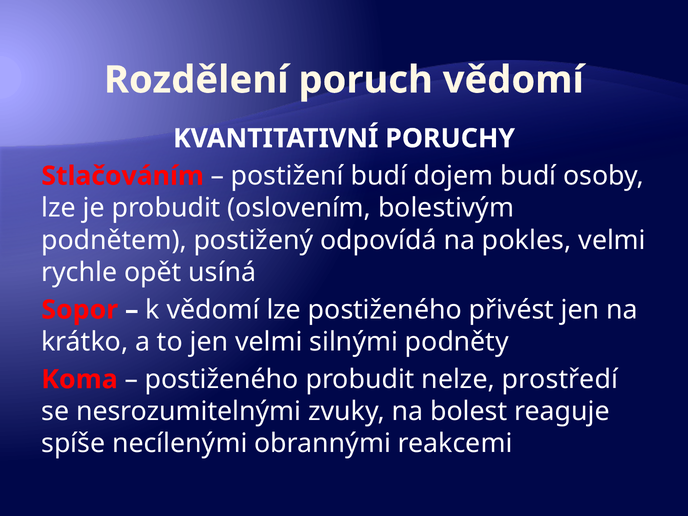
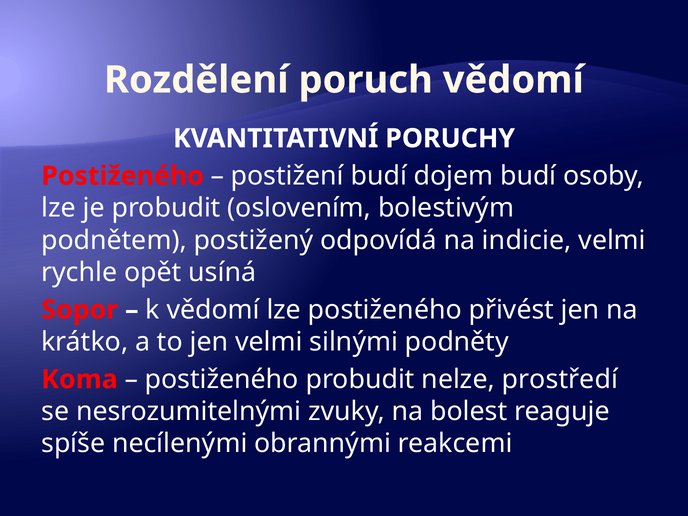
Stlačováním: Stlačováním -> Postiženého (123, 176)
pokles: pokles -> indicie (527, 240)
